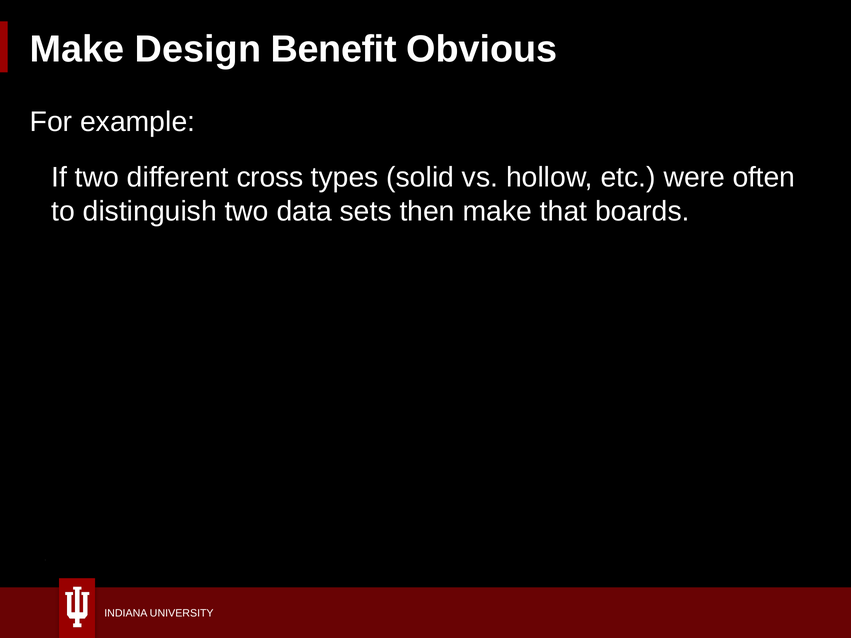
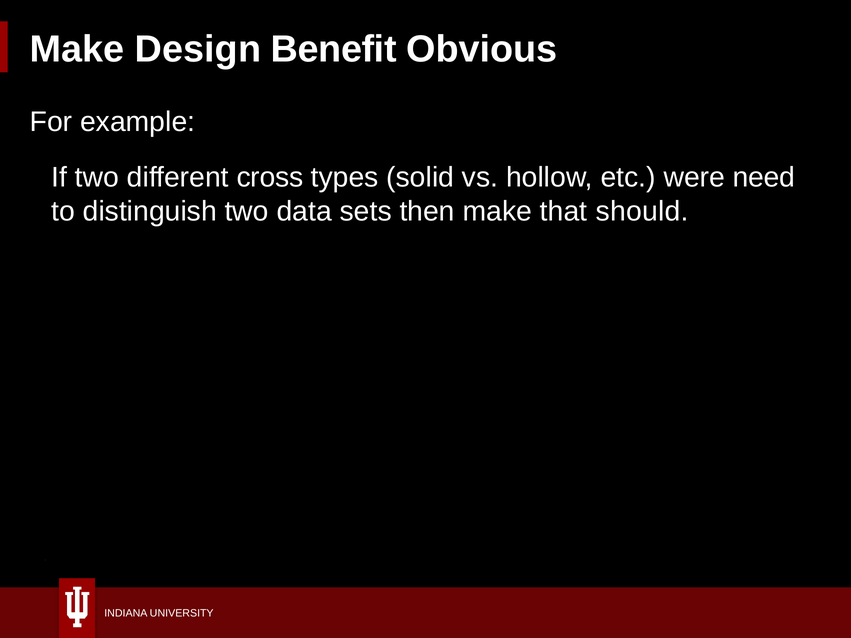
often: often -> need (764, 177)
boards: boards -> should (642, 211)
